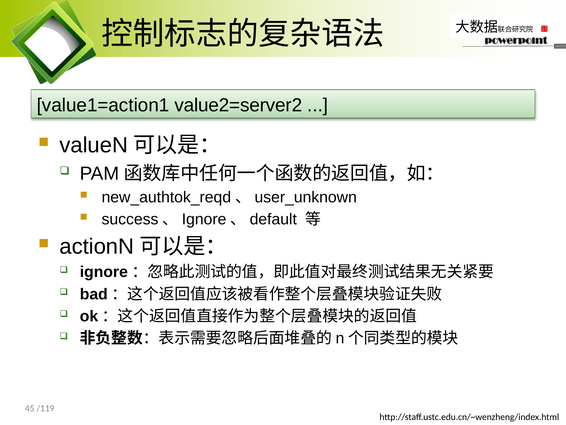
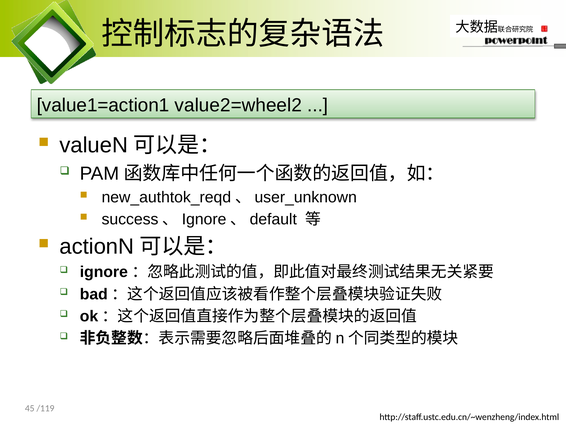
value2=server2: value2=server2 -> value2=wheel2 (238, 105)
